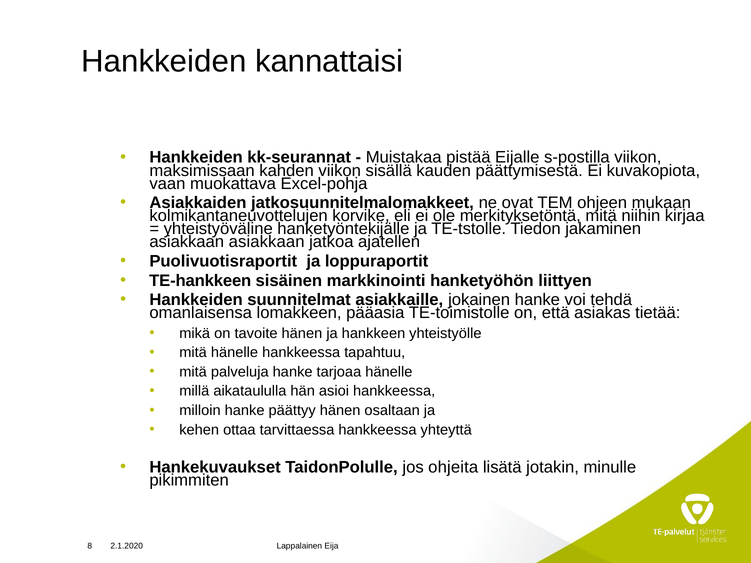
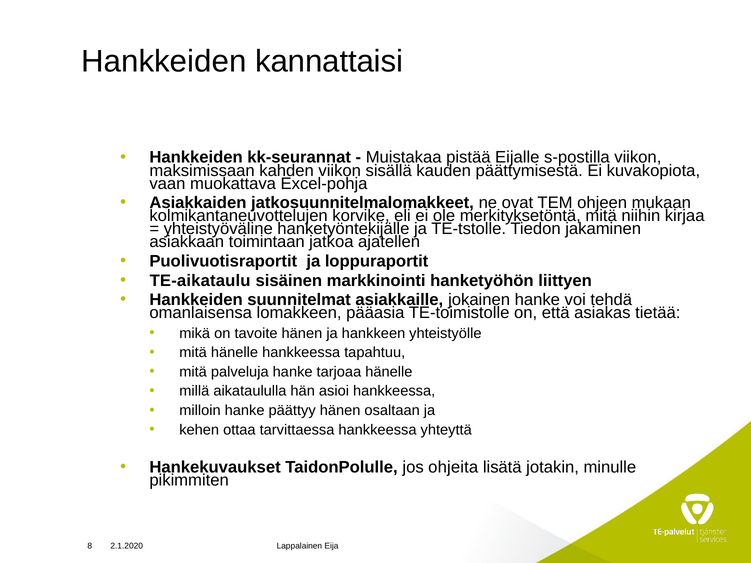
asiakkaan asiakkaan: asiakkaan -> toimintaan (267, 242)
TE-hankkeen: TE-hankkeen -> TE-aikataulu (200, 281)
